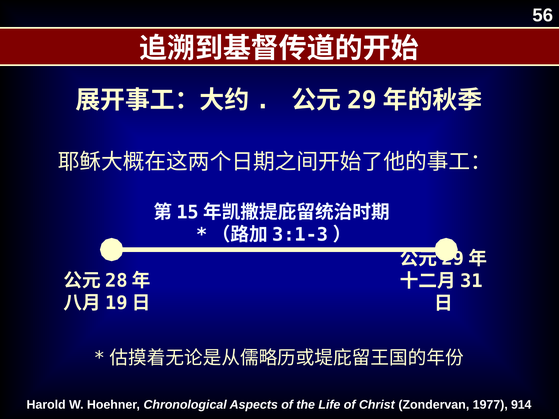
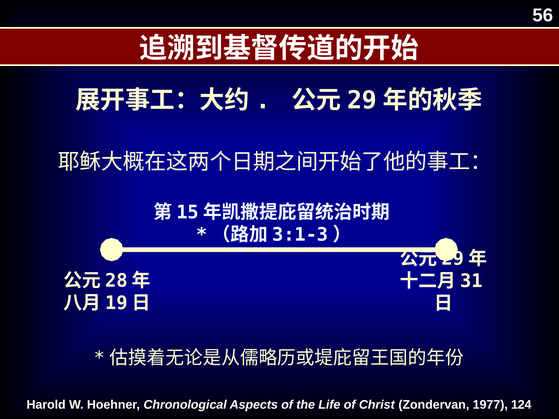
914: 914 -> 124 (521, 405)
